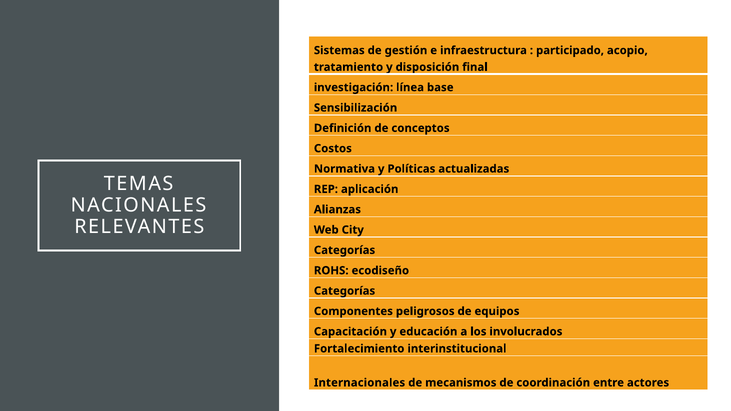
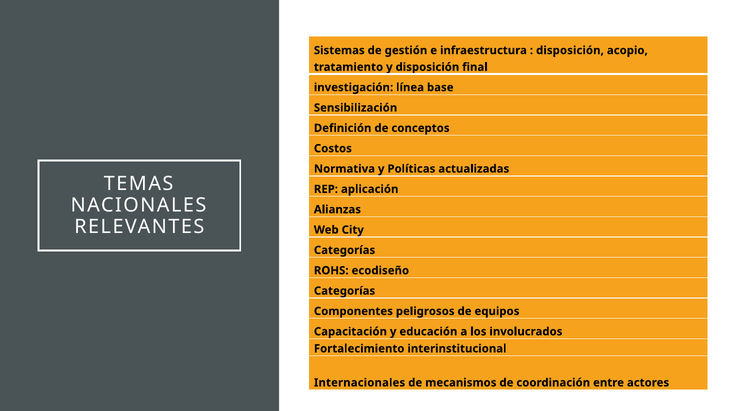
participado: participado -> disposición (570, 50)
